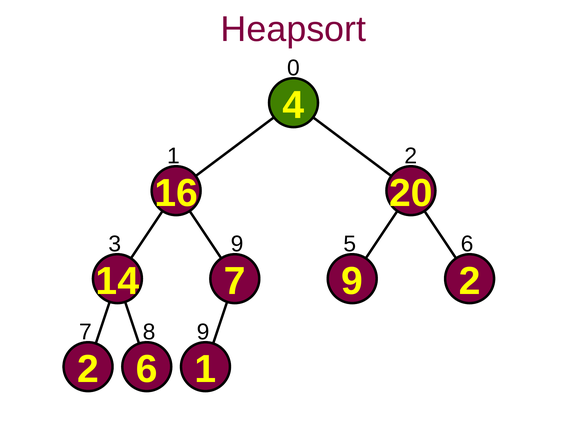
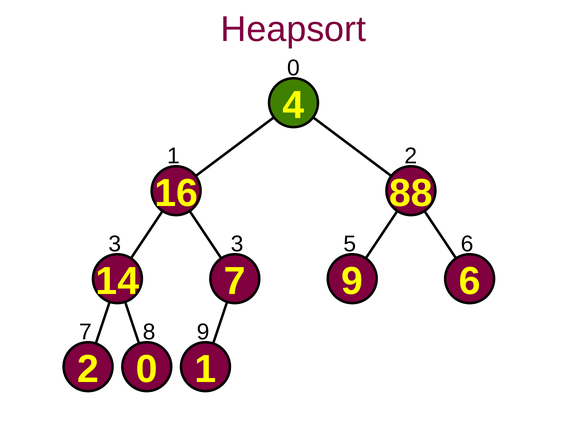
20: 20 -> 88 (411, 194)
3 9: 9 -> 3 (237, 244)
9 2: 2 -> 6 (470, 282)
2 6: 6 -> 0 (147, 370)
